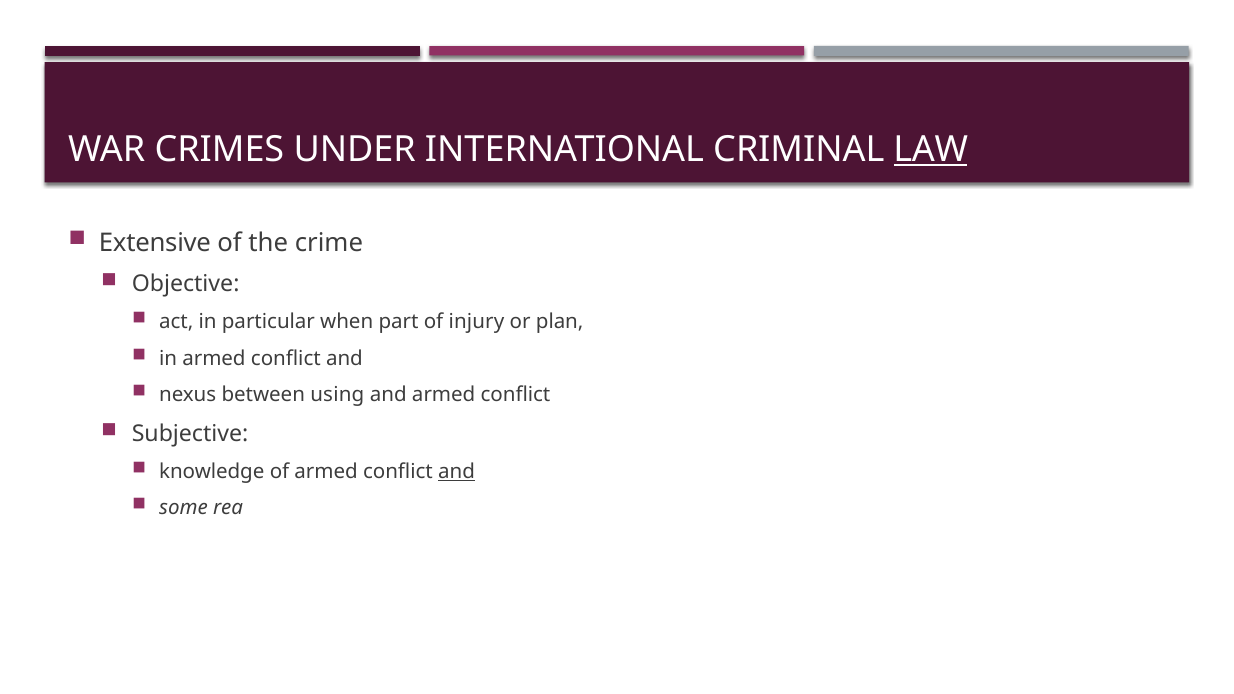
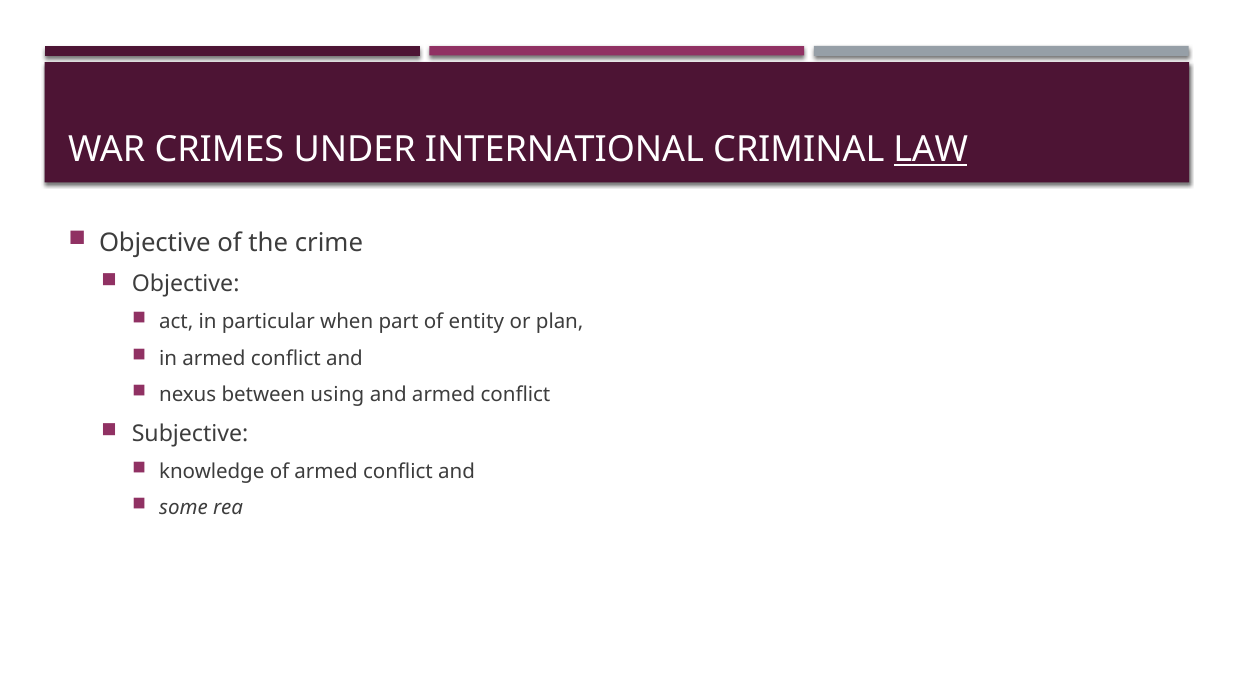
Extensive: Extensive -> Objective (155, 243)
injury: injury -> entity (476, 322)
and underline: present -> none (457, 471)
